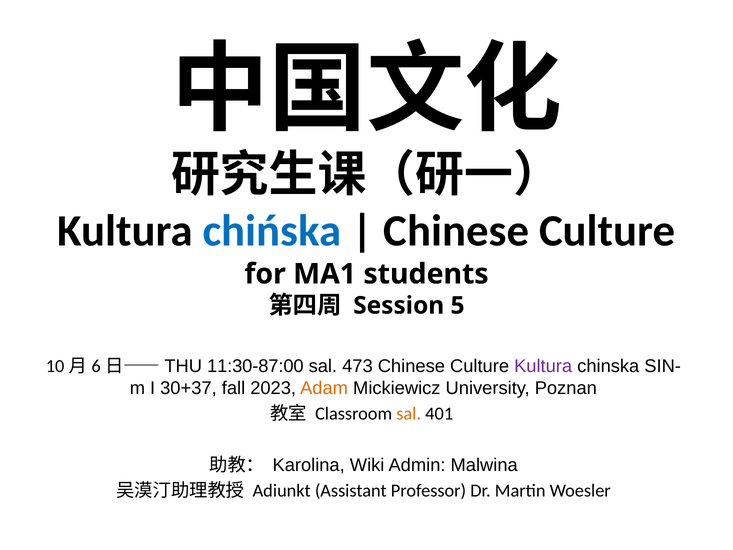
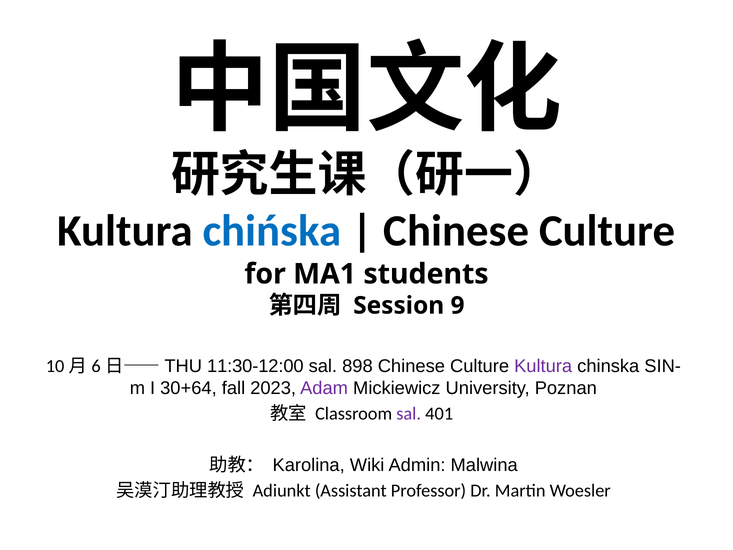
5: 5 -> 9 (458, 305)
11:30-87:00: 11:30-87:00 -> 11:30-12:00 (255, 366)
473: 473 -> 898 (357, 366)
30+37: 30+37 -> 30+64 (188, 388)
Adam colour: orange -> purple (324, 388)
sal colour: orange -> purple (409, 413)
